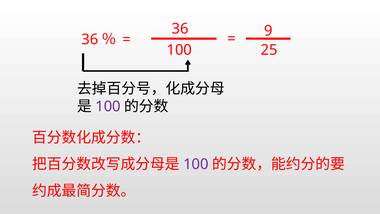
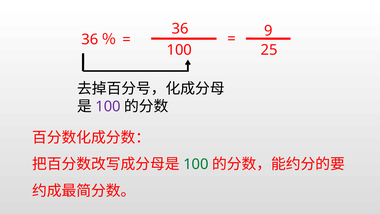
100 colour: purple -> green (196, 164)
